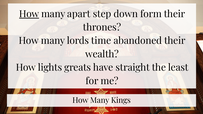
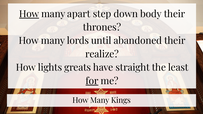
form: form -> body (151, 14)
time: time -> until (101, 41)
wealth: wealth -> realize (102, 54)
for underline: none -> present (92, 81)
